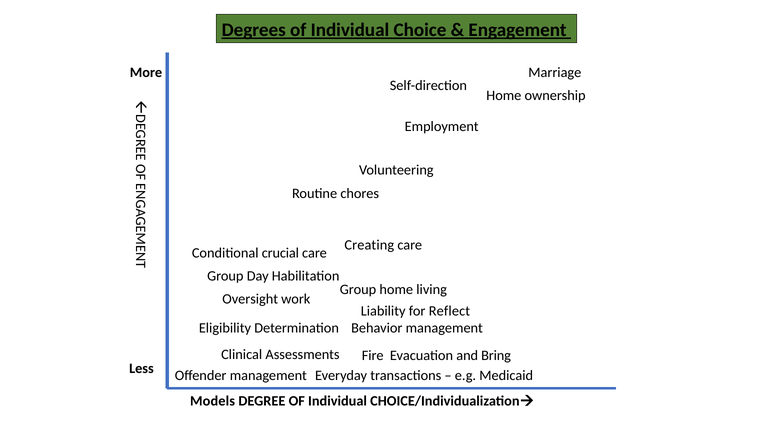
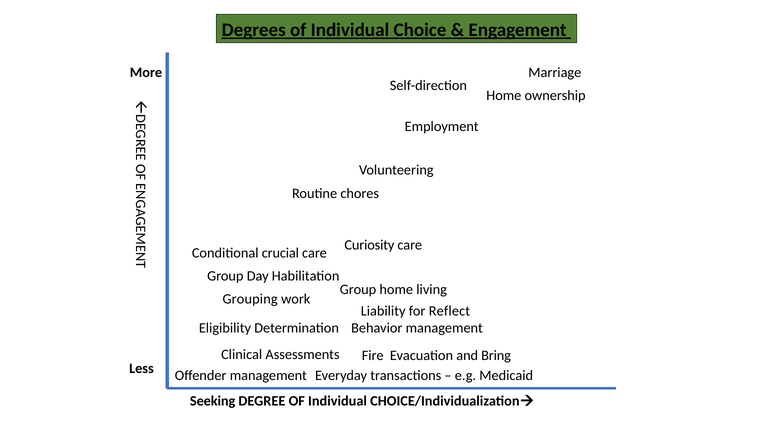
Creating: Creating -> Curiosity (369, 245)
Oversight: Oversight -> Grouping (250, 299)
Models: Models -> Seeking (213, 401)
